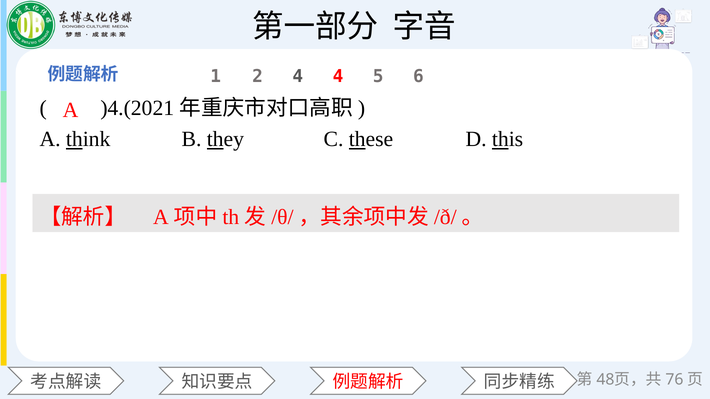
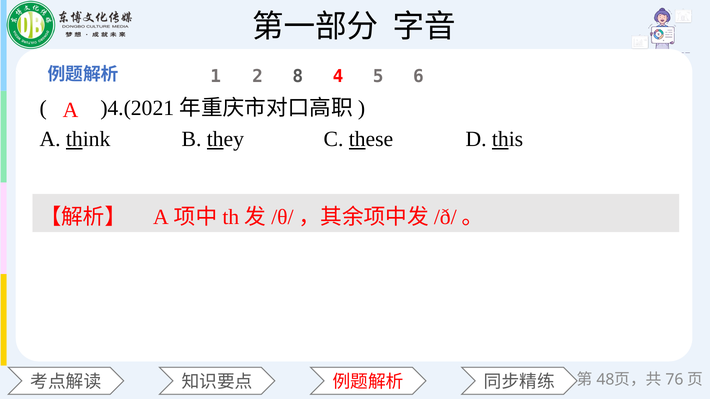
2 4: 4 -> 8 (298, 77)
